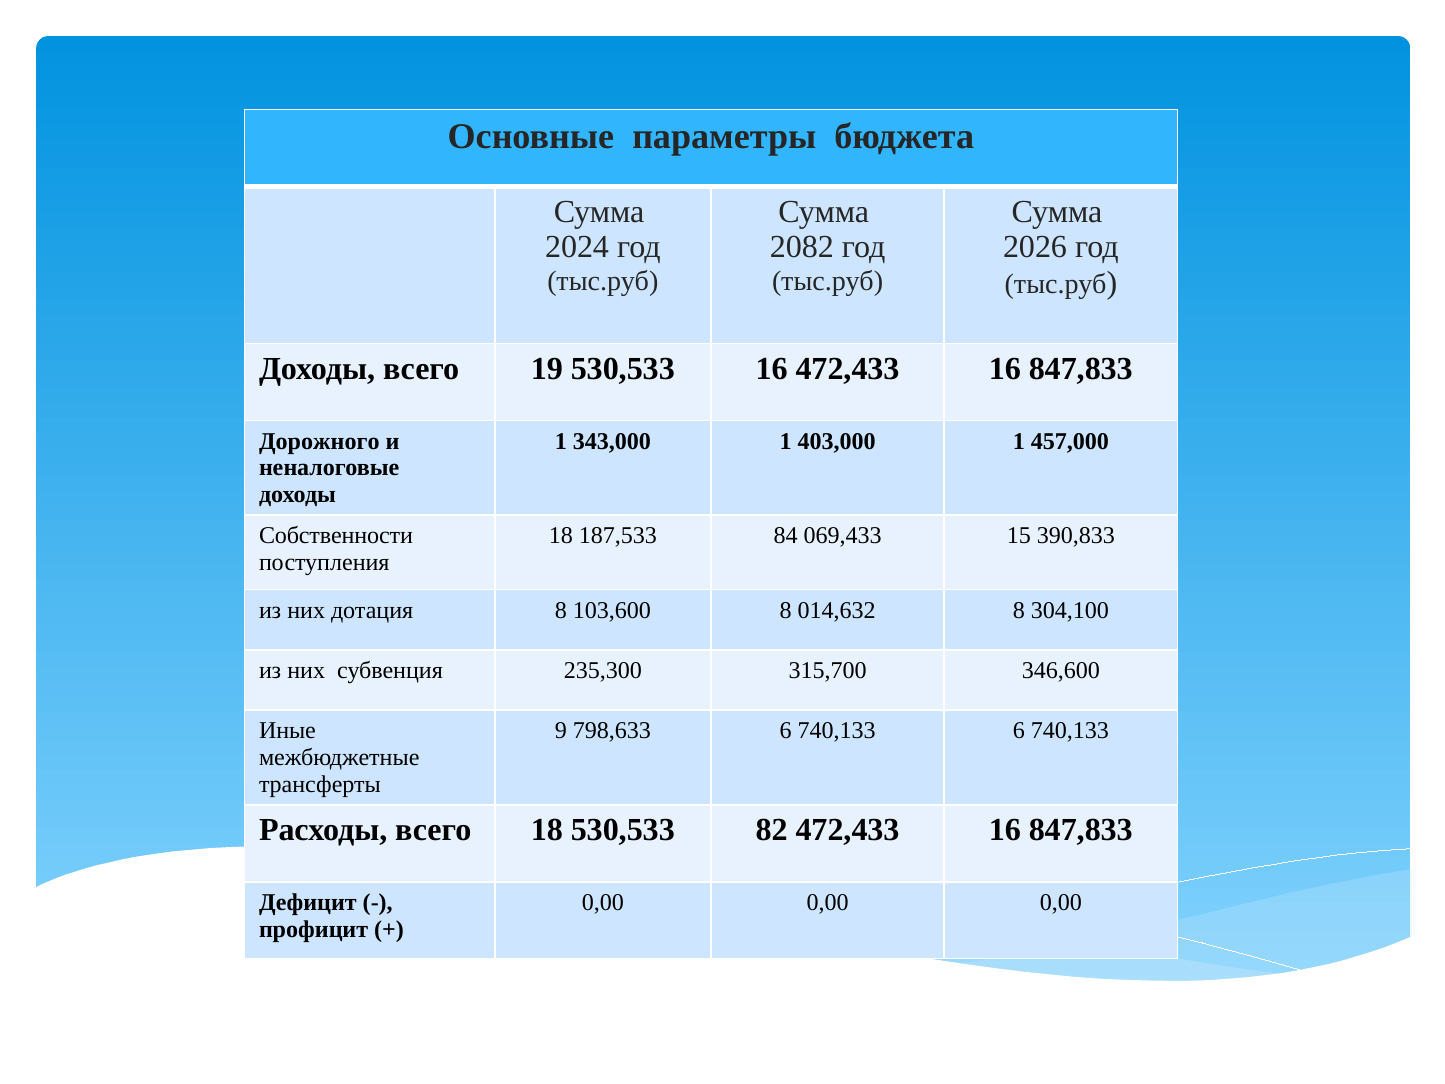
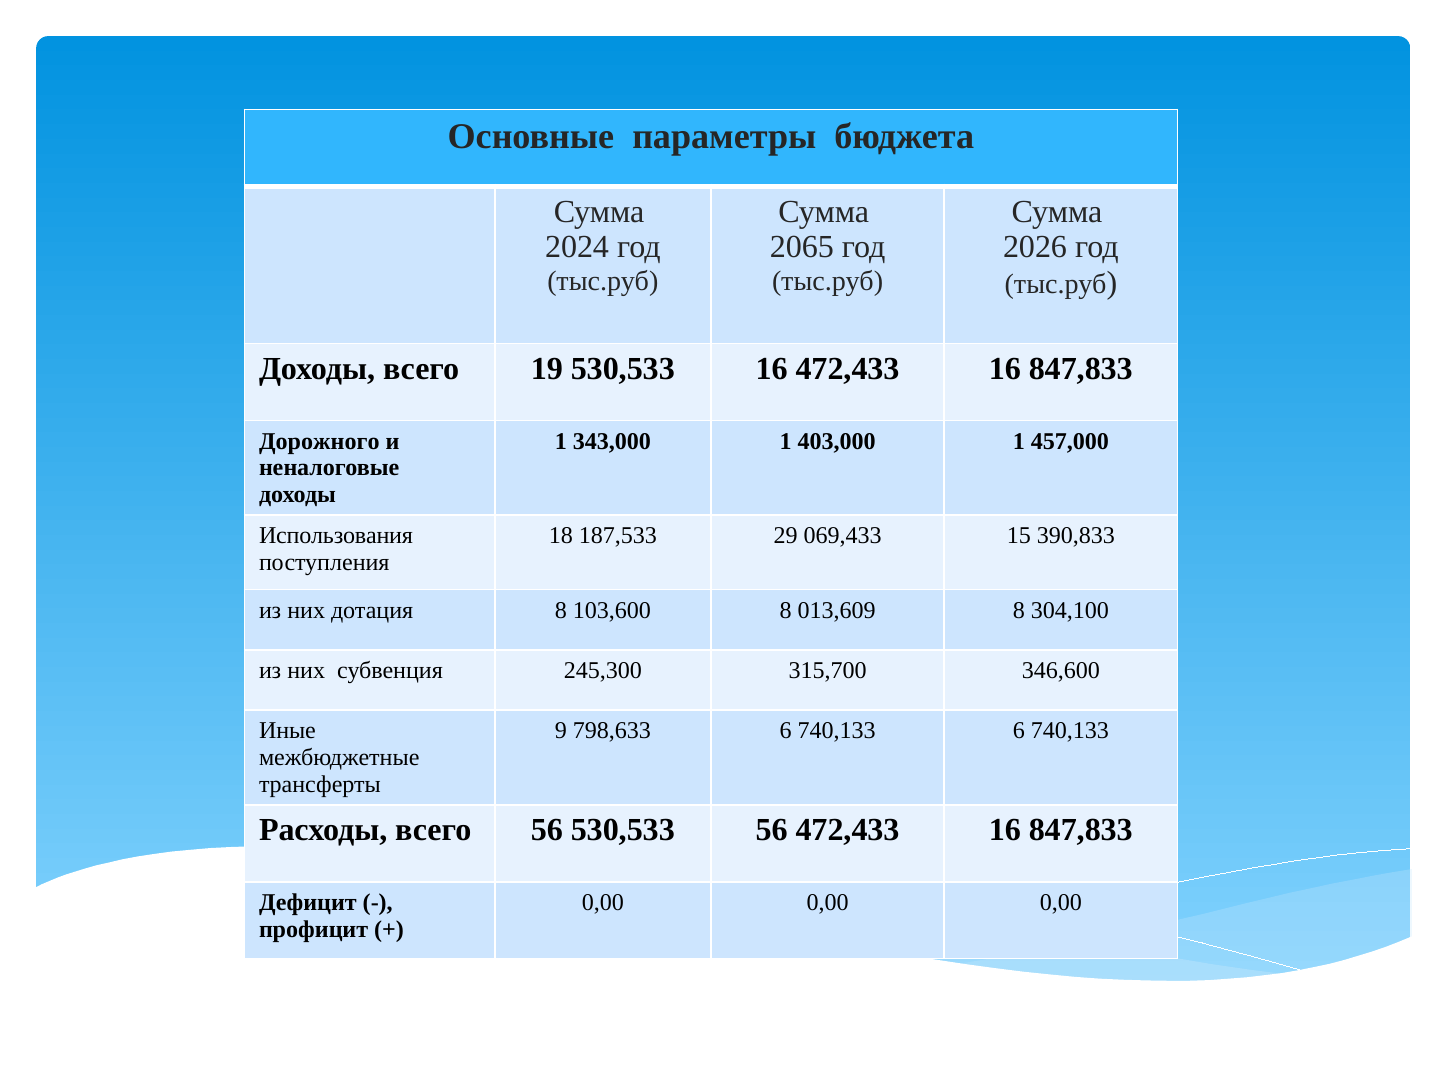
2082: 2082 -> 2065 (802, 247)
Собственности: Собственности -> Использования (336, 536)
84: 84 -> 29 (786, 536)
014,632: 014,632 -> 013,609 (837, 610)
235,300: 235,300 -> 245,300 (603, 670)
всего 18: 18 -> 56 (547, 830)
530,533 82: 82 -> 56 (772, 830)
